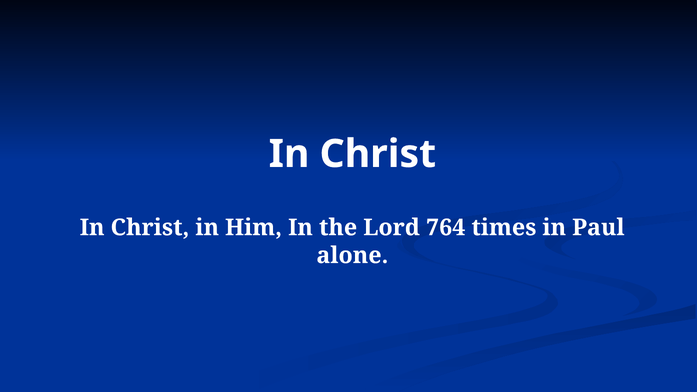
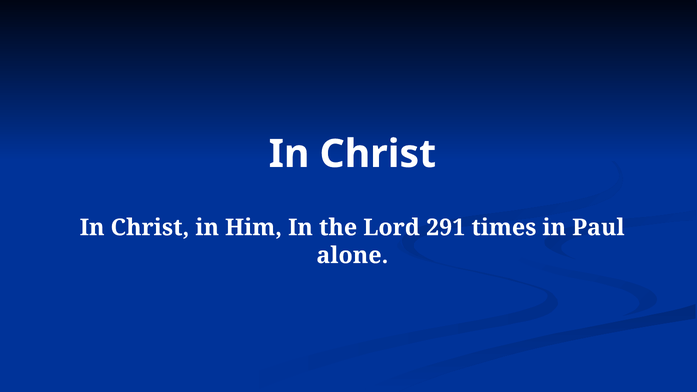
764: 764 -> 291 (446, 228)
